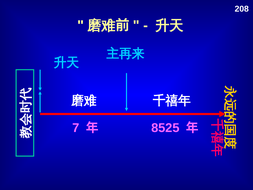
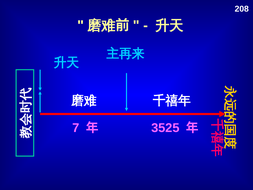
8525: 8525 -> 3525 (165, 128)
